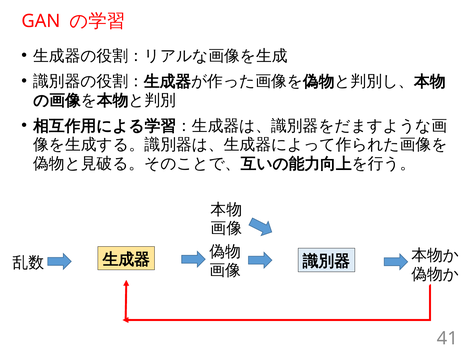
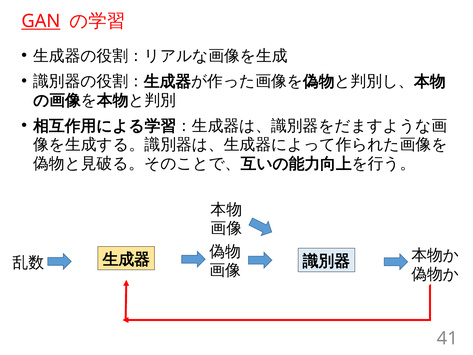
GAN underline: none -> present (41, 21)
